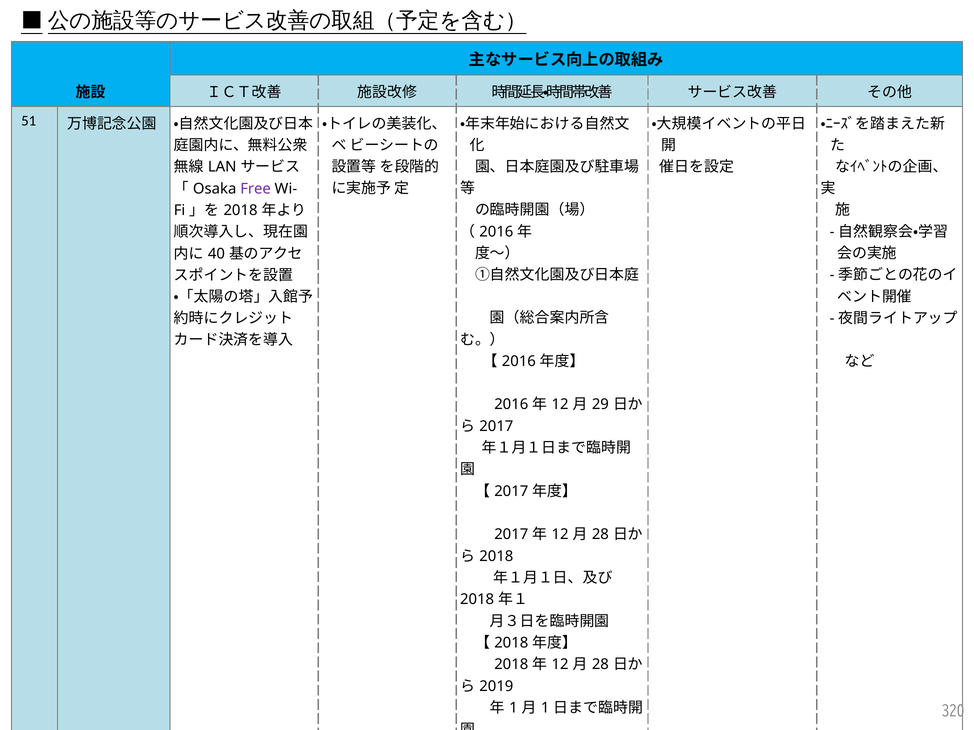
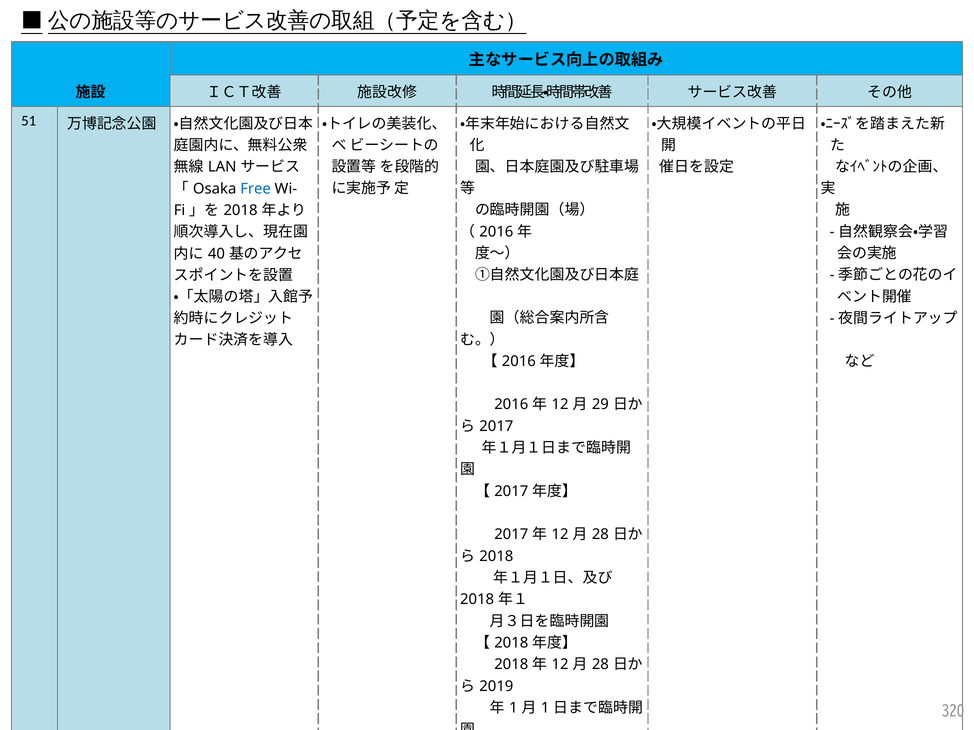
Free colour: purple -> blue (256, 189)
